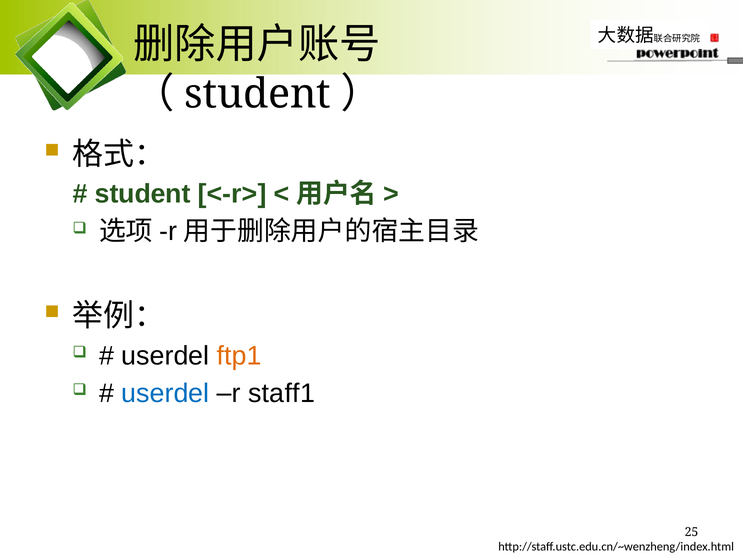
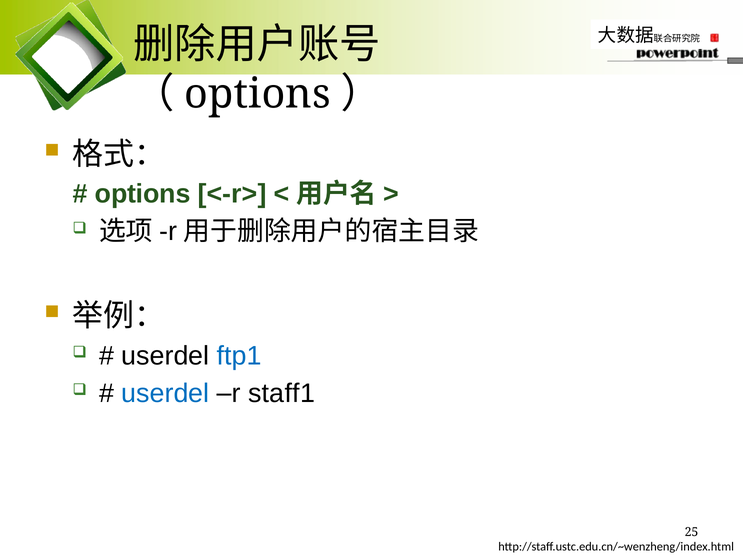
student: student -> options (258, 94)
student: student -> options (143, 194)
ftp1 colour: orange -> blue (239, 356)
